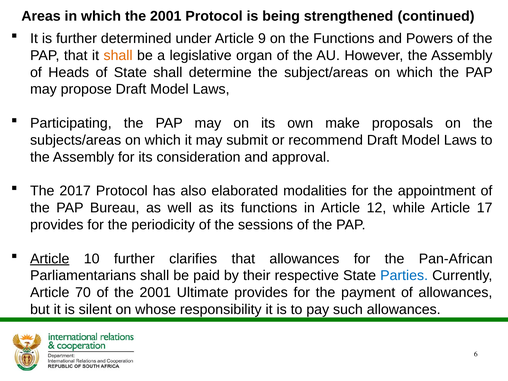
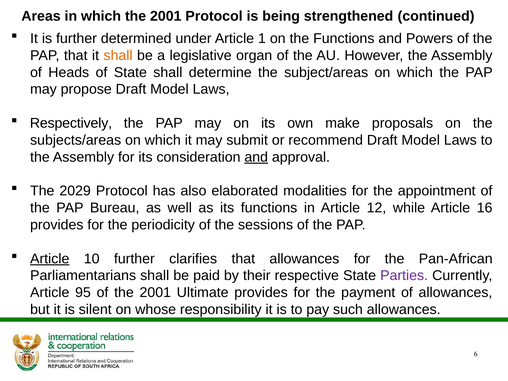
9: 9 -> 1 (262, 38)
Participating: Participating -> Respectively (71, 123)
and underline: none -> present (256, 157)
2017: 2017 -> 2029 (75, 191)
17: 17 -> 16 (485, 208)
Parties colour: blue -> purple (404, 276)
70: 70 -> 95 (83, 293)
